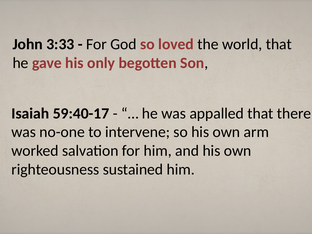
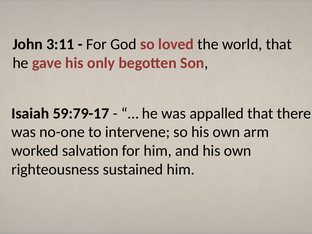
3:33: 3:33 -> 3:11 (60, 44)
59:40-17: 59:40-17 -> 59:79-17 (81, 113)
